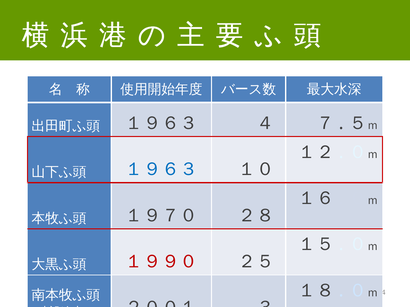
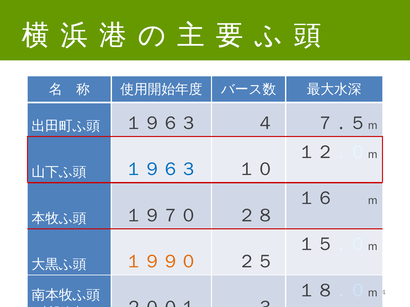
１９９０ colour: red -> orange (161, 262)
